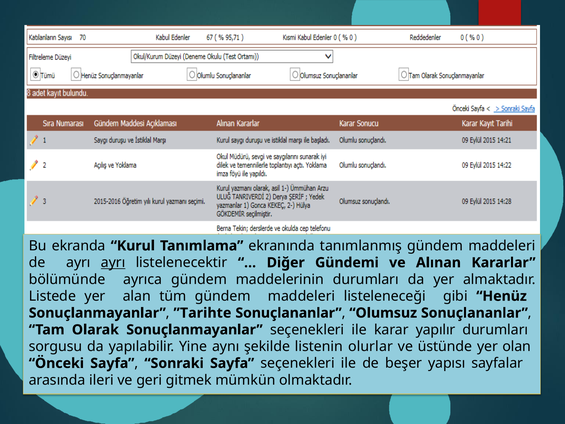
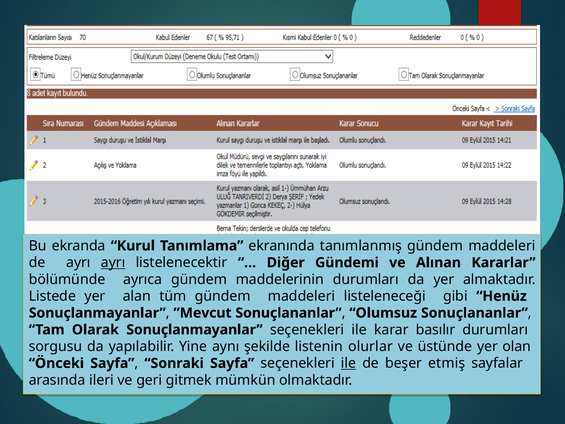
”Tarihte: ”Tarihte -> ”Mevcut (203, 313)
yapılır: yapılır -> basılır (436, 330)
ile underline: none -> present (349, 363)
yapısı: yapısı -> etmiş (447, 363)
